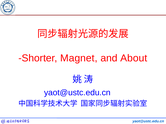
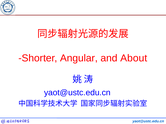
Magnet: Magnet -> Angular (79, 58)
